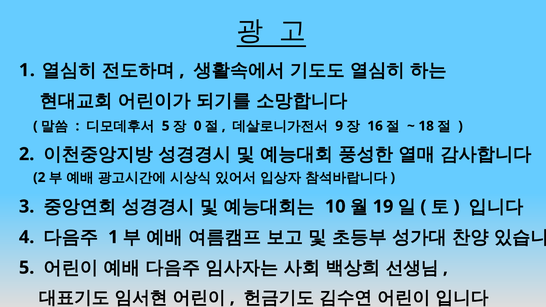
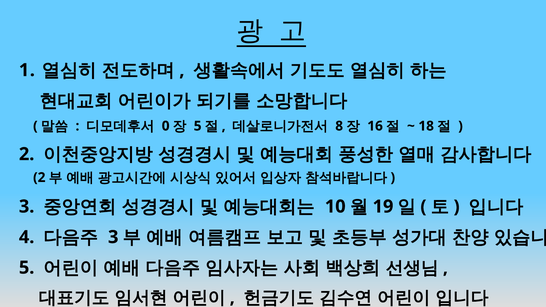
5: 5 -> 0 (166, 126)
0: 0 -> 5 (198, 126)
9: 9 -> 8 (339, 126)
1: 1 -> 3 (113, 237)
